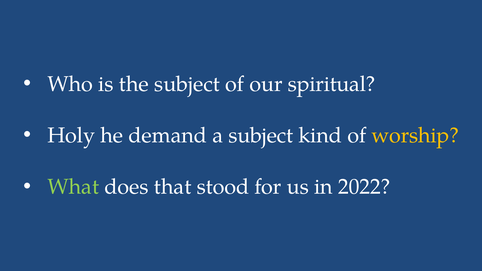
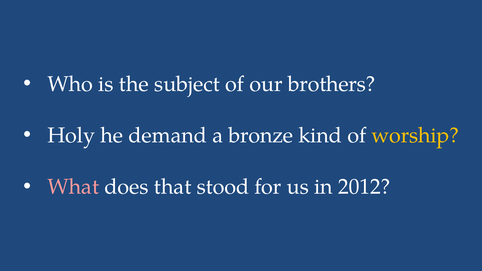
spiritual: spiritual -> brothers (332, 84)
a subject: subject -> bronze (261, 135)
What colour: light green -> pink (73, 187)
2022: 2022 -> 2012 (364, 187)
